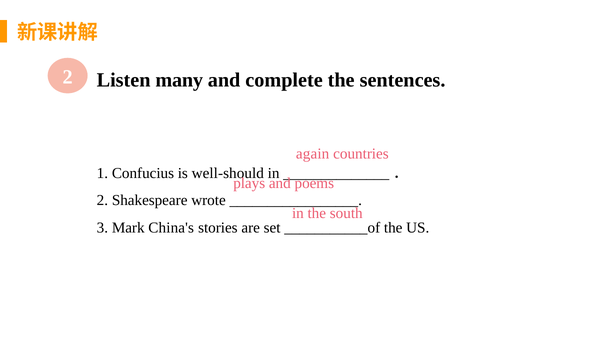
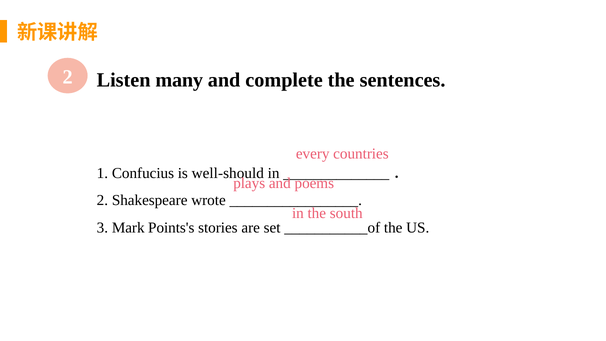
again: again -> every (313, 154)
China's: China's -> Points's (171, 228)
